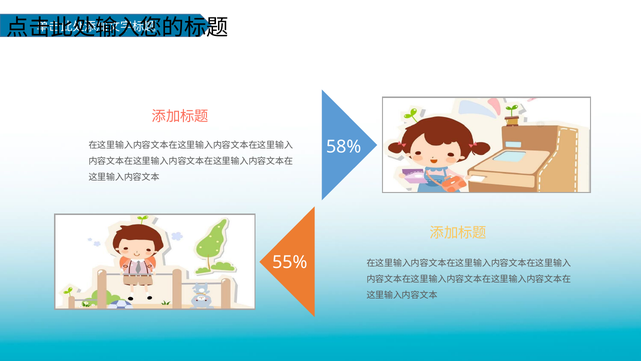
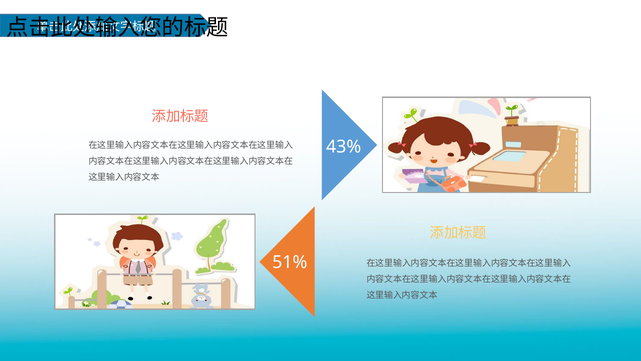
58%: 58% -> 43% (344, 147)
55%: 55% -> 51% (290, 262)
